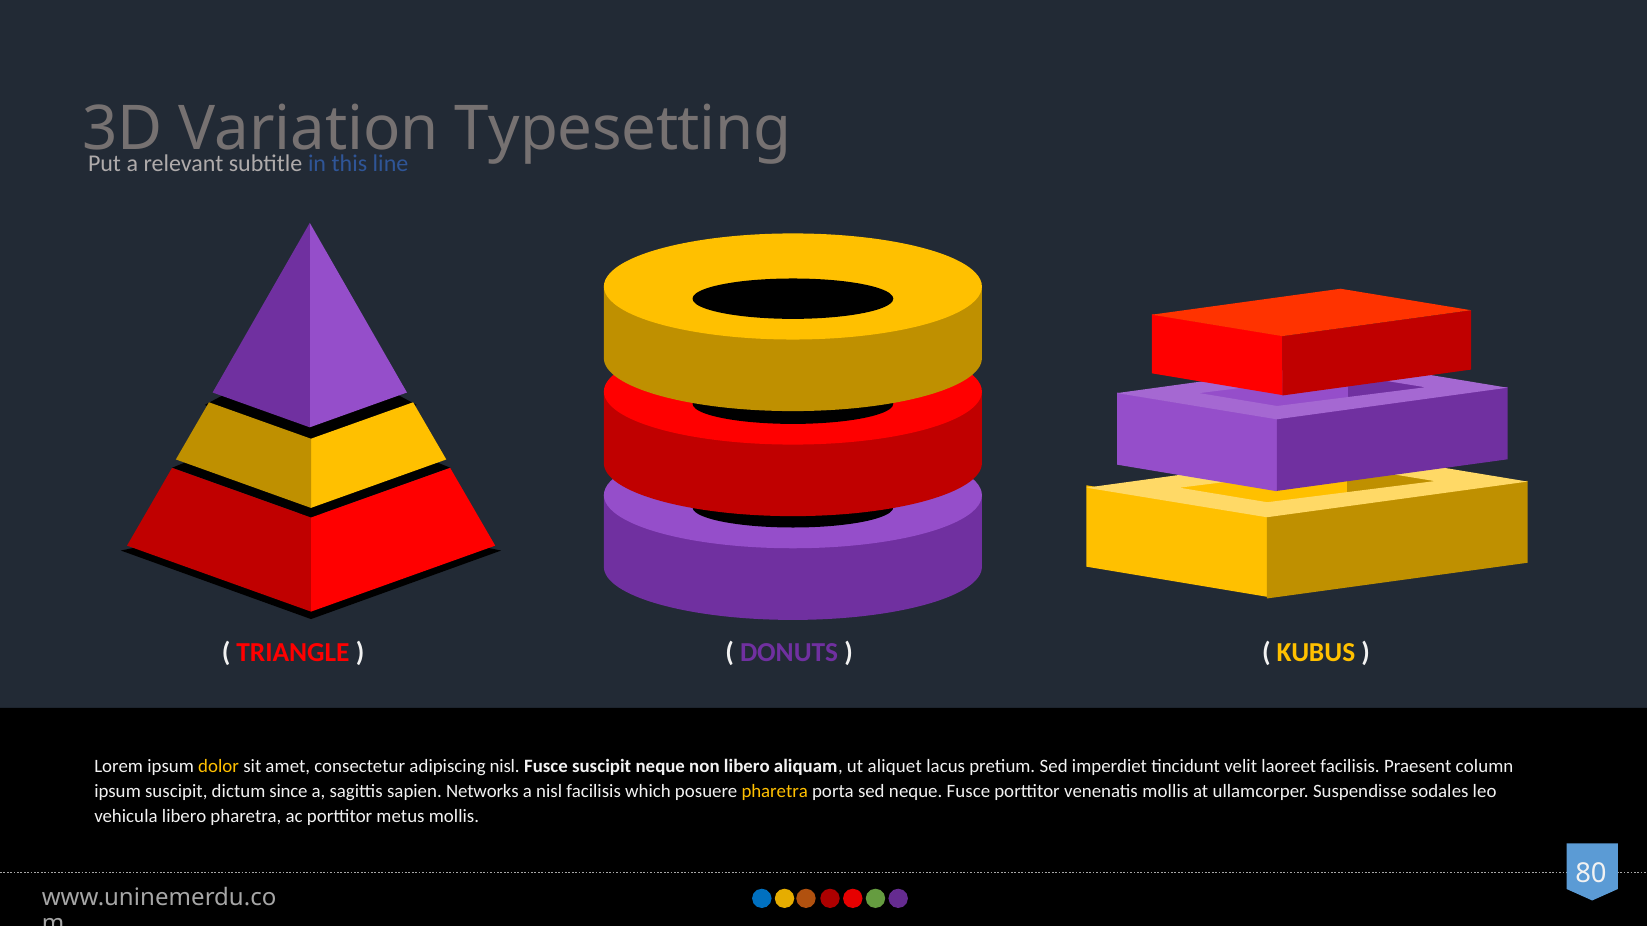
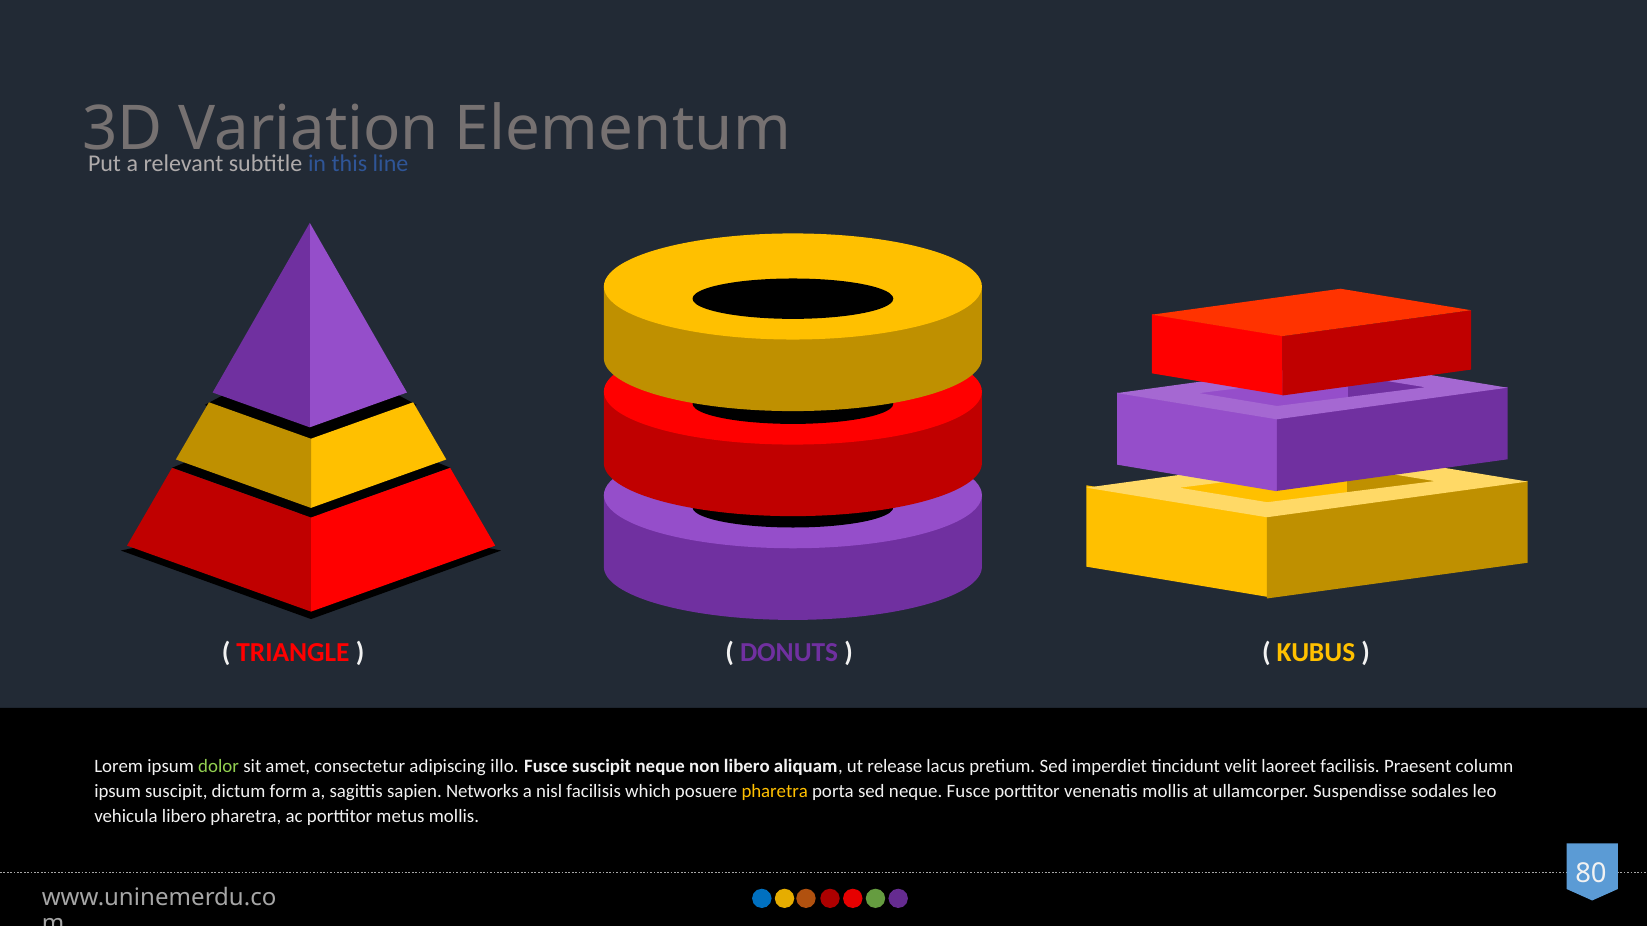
Typesetting: Typesetting -> Elementum (623, 129)
dolor colour: yellow -> light green (219, 767)
adipiscing nisl: nisl -> illo (504, 767)
aliquet: aliquet -> release (895, 767)
since: since -> form (288, 792)
